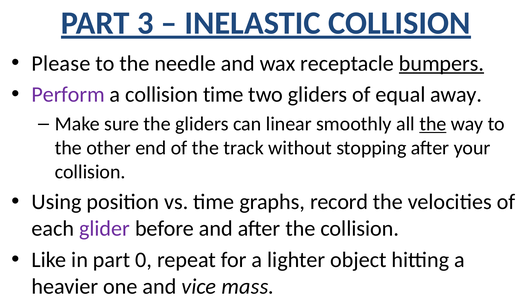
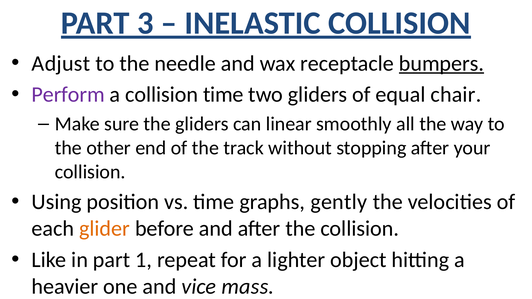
Please: Please -> Adjust (61, 63)
away: away -> chair (456, 95)
the underline: present -> none (433, 124)
record: record -> gently (339, 202)
glider colour: purple -> orange (105, 229)
0: 0 -> 1 (144, 260)
